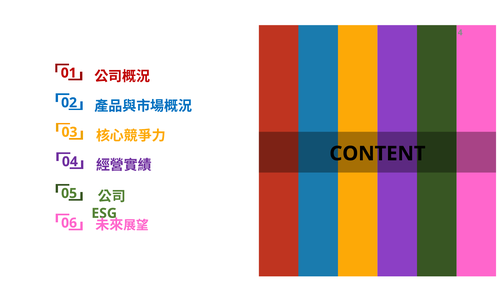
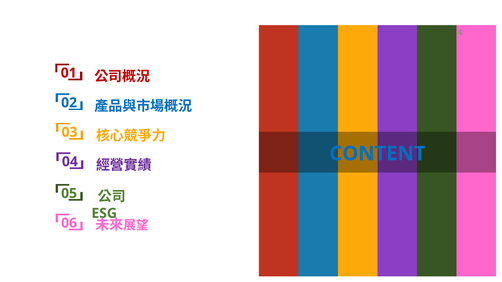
CONTENT colour: black -> blue (377, 154)
